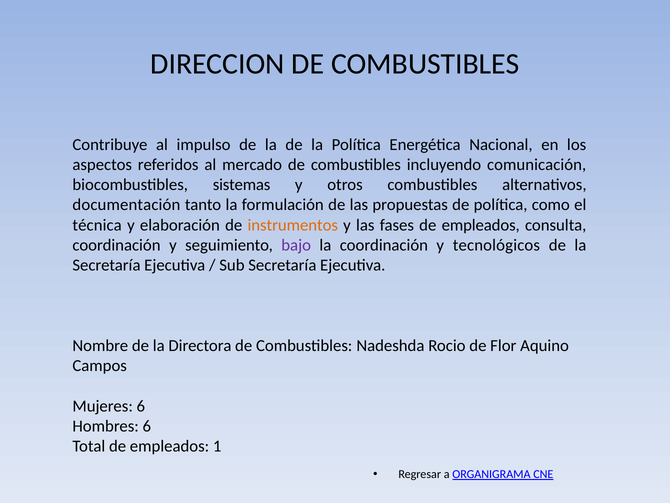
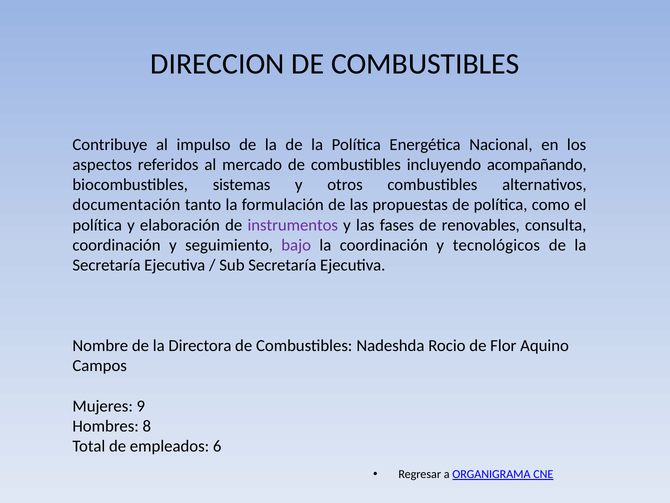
comunicación: comunicación -> acompañando (537, 164)
técnica: técnica -> política (97, 225)
instrumentos colour: orange -> purple (293, 225)
fases de empleados: empleados -> renovables (481, 225)
Mujeres 6: 6 -> 9 (141, 406)
Hombres 6: 6 -> 8 (147, 426)
1: 1 -> 6 (217, 446)
